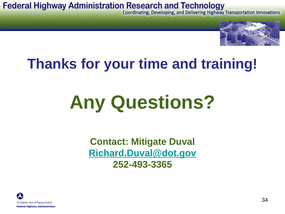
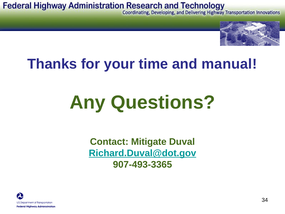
training: training -> manual (229, 64)
252-493-3365: 252-493-3365 -> 907-493-3365 (142, 164)
